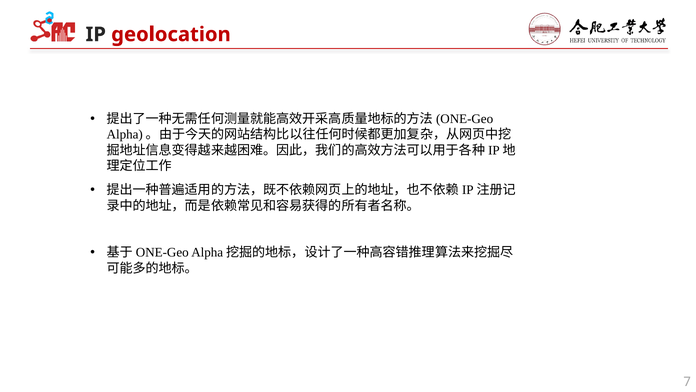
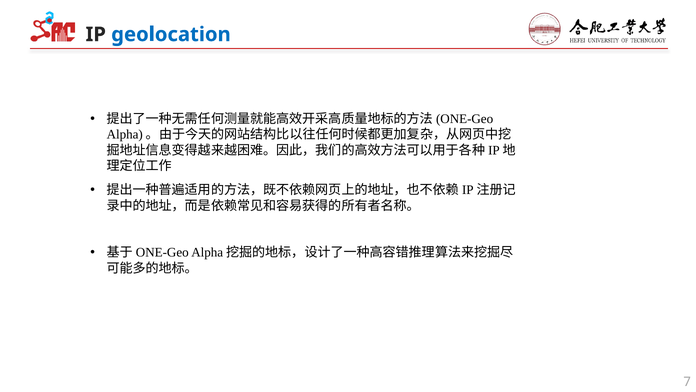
geolocation colour: red -> blue (171, 34)
